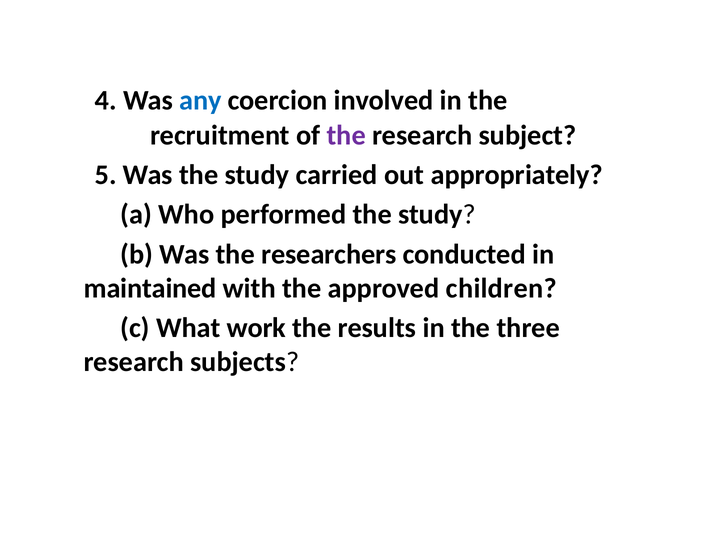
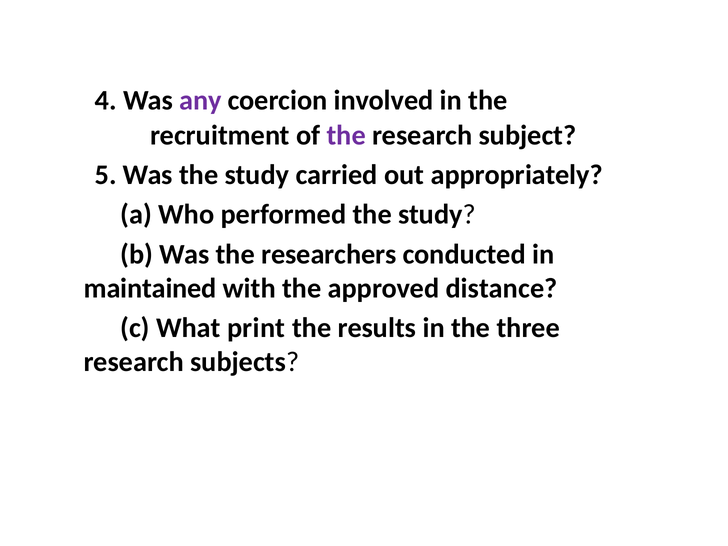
any colour: blue -> purple (200, 100)
children: children -> distance (502, 288)
work: work -> print (256, 328)
